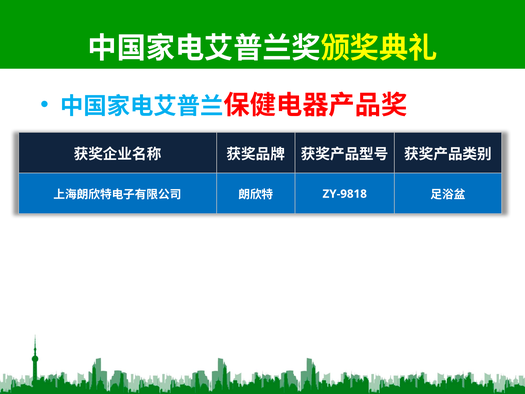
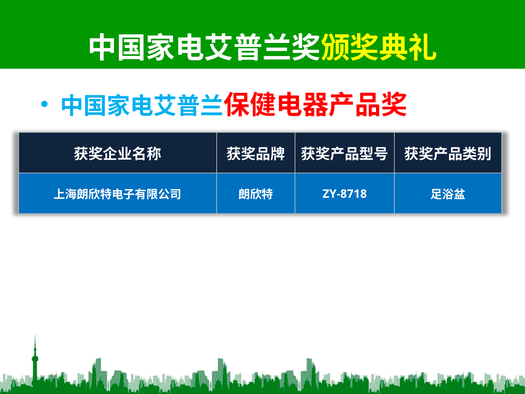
ZY-9818: ZY-9818 -> ZY-8718 (345, 194)
